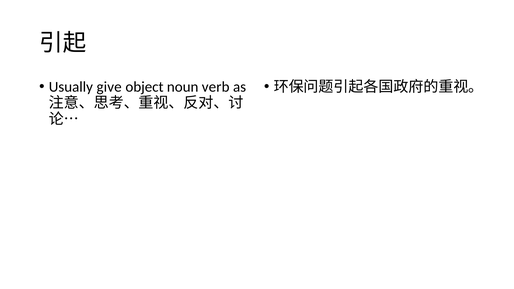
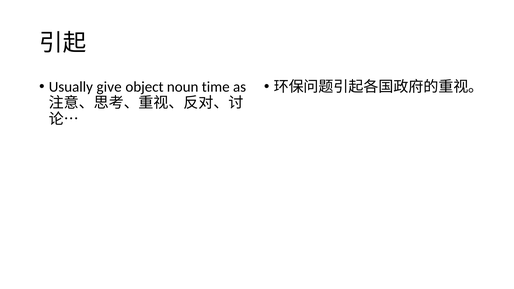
verb: verb -> time (216, 87)
